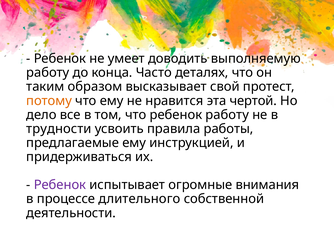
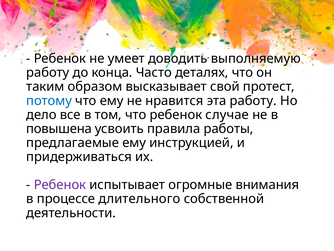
потому colour: orange -> blue (49, 101)
эта чертой: чертой -> работу (253, 101)
ребенок работу: работу -> случае (227, 115)
трудности: трудности -> повышена (59, 129)
